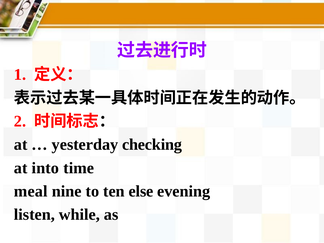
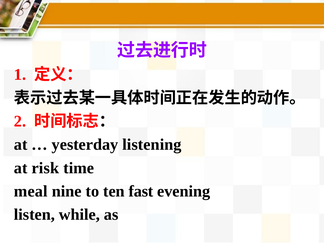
checking: checking -> listening (152, 145)
into: into -> risk (45, 168)
else: else -> fast (141, 191)
